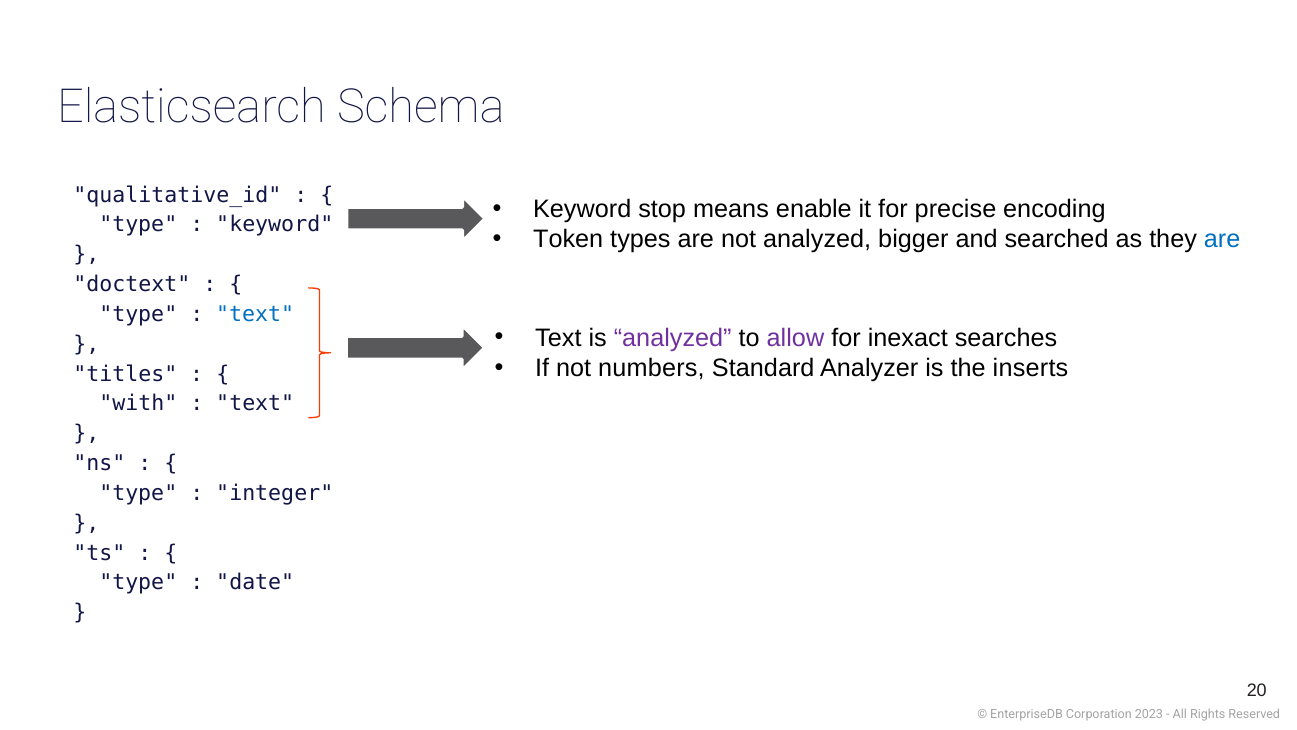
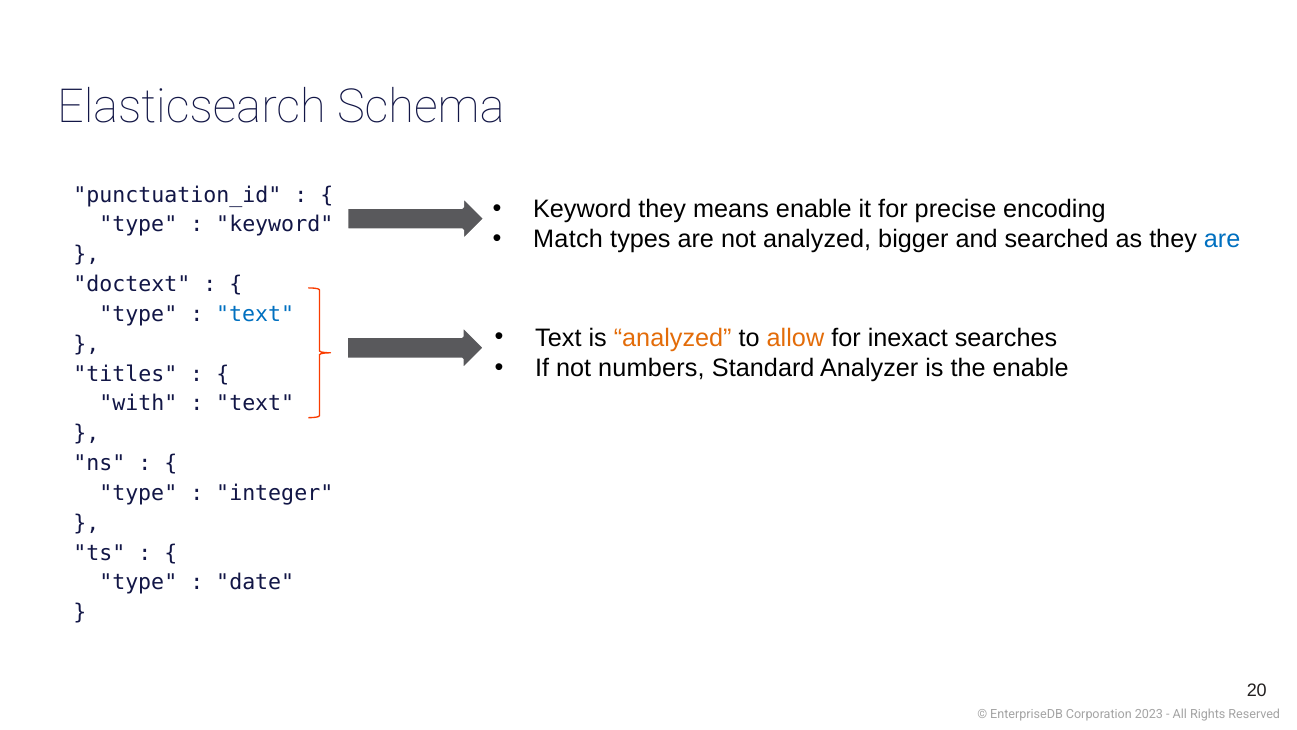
qualitative_id: qualitative_id -> punctuation_id (177, 195)
Keyword stop: stop -> they (662, 209)
Token: Token -> Match (568, 239)
analyzed colour: purple -> orange (673, 338)
allow colour: purple -> orange (795, 338)
the inserts: inserts -> enable (1031, 368)
